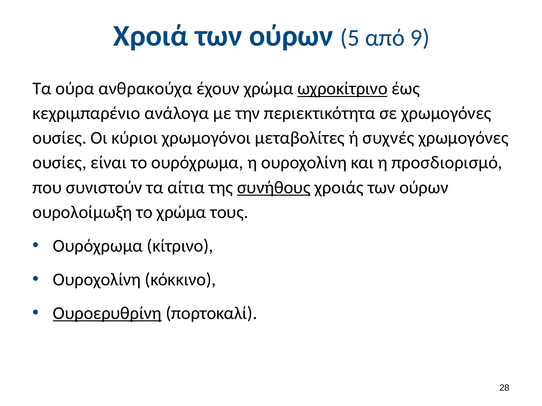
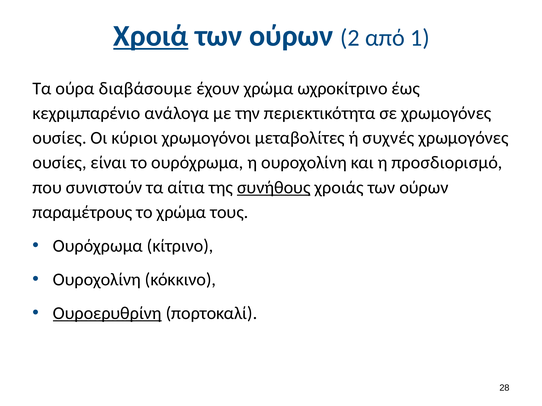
Χροιά underline: none -> present (151, 36)
5: 5 -> 2 (350, 38)
9: 9 -> 1 (420, 38)
ανθρακούχα: ανθρακούχα -> διαβάσουμε (145, 89)
ωχροκίτρινο underline: present -> none (342, 89)
ουρολοίμωξη: ουρολοίμωξη -> παραμέτρους (82, 212)
